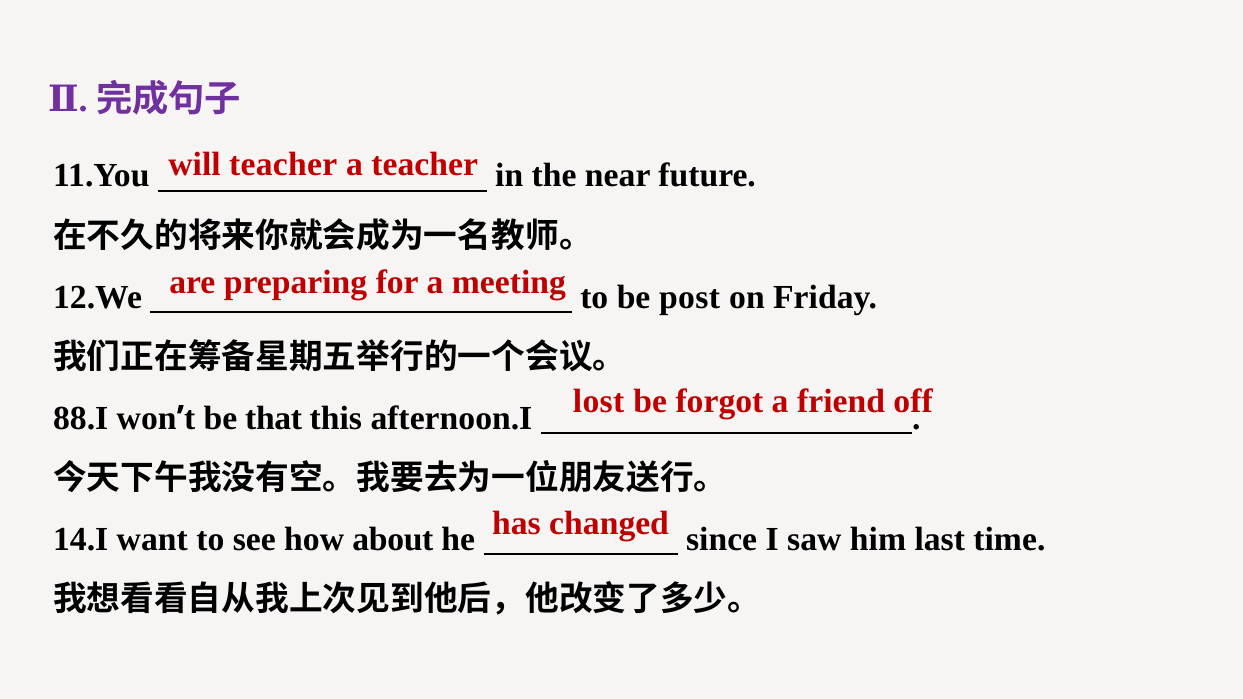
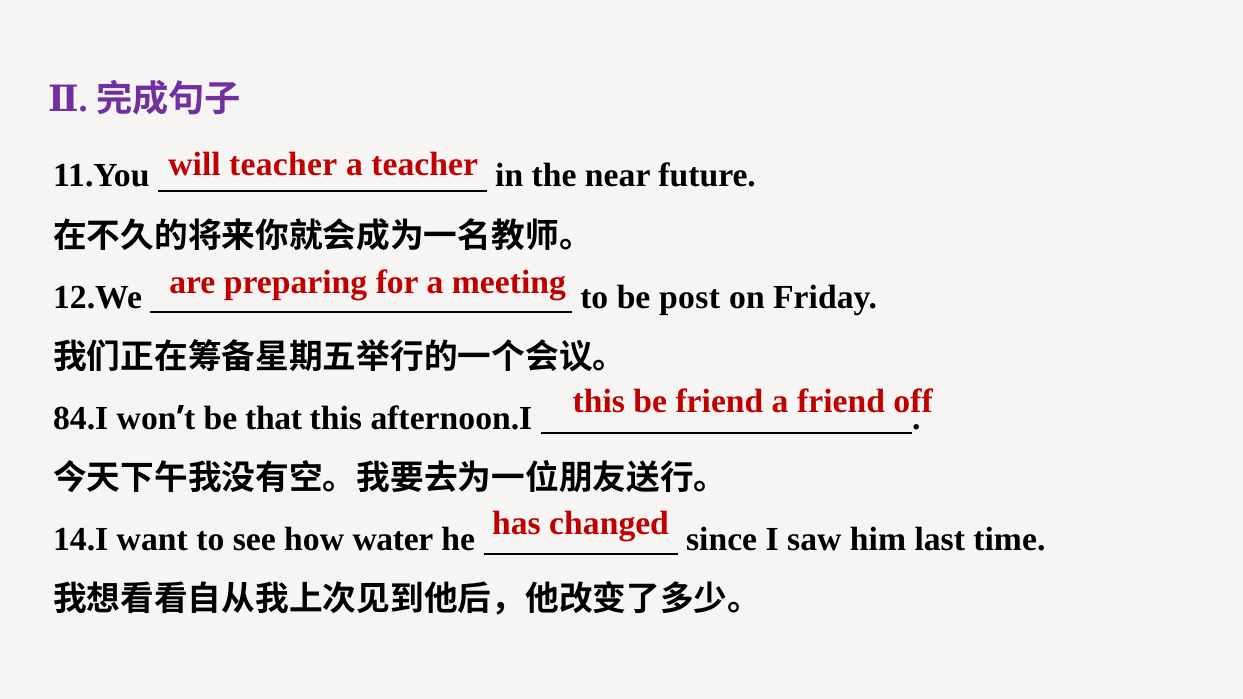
lost: lost -> this (599, 402)
be forgot: forgot -> friend (719, 402)
88.I: 88.I -> 84.I (81, 418)
about: about -> water (393, 539)
